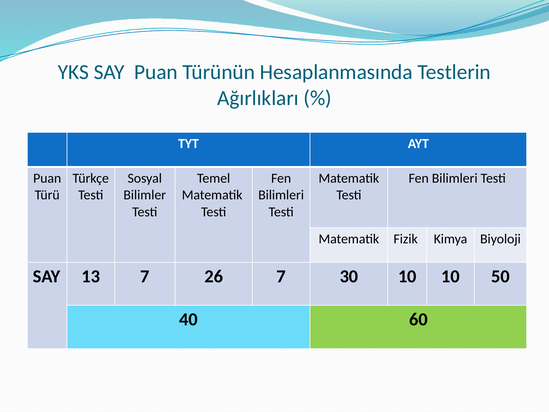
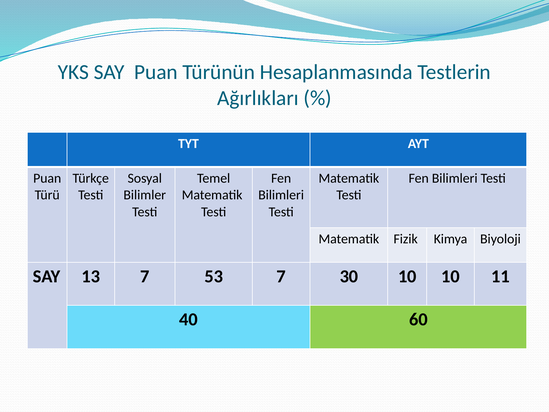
26: 26 -> 53 (214, 276)
50: 50 -> 11 (501, 276)
